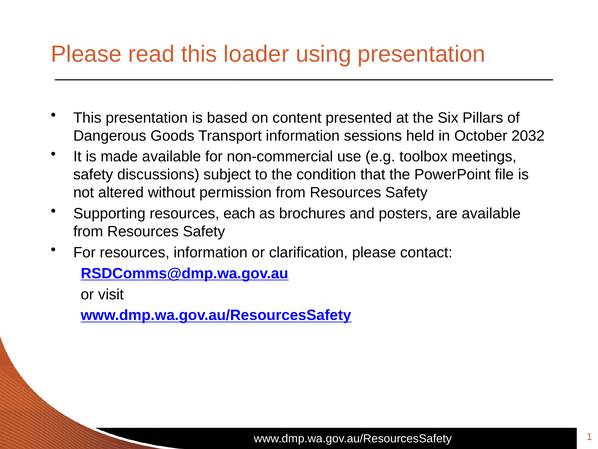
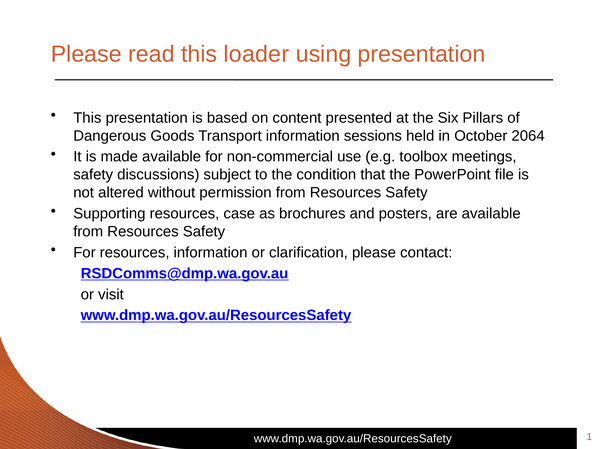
2032: 2032 -> 2064 (528, 136)
each: each -> case (239, 213)
